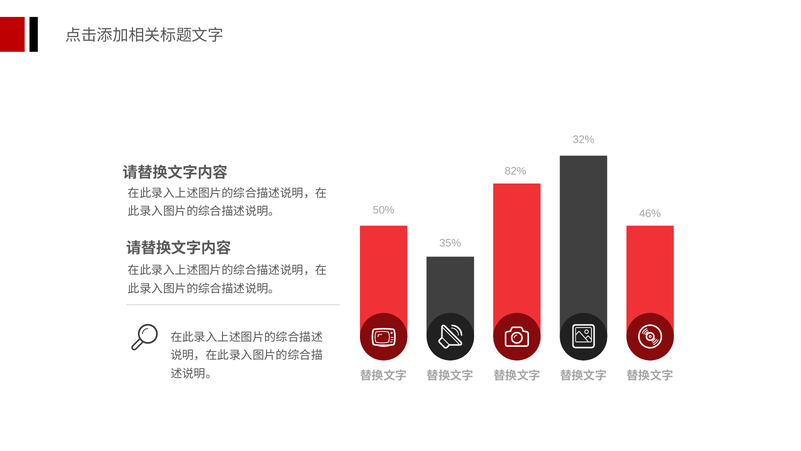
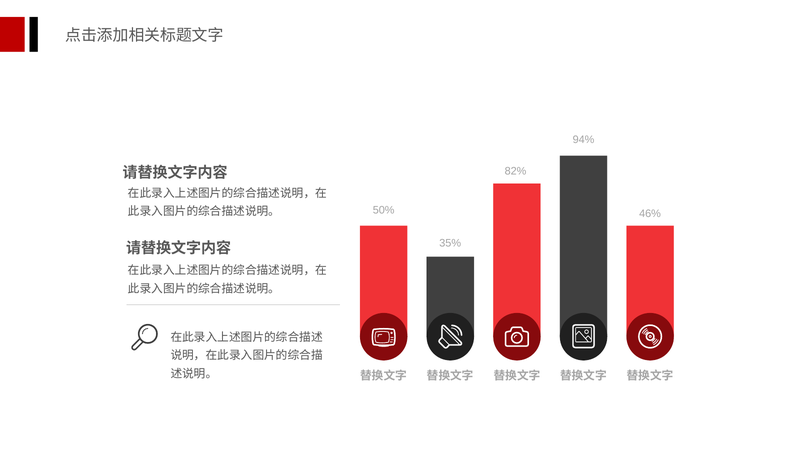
32%: 32% -> 94% (584, 140)
